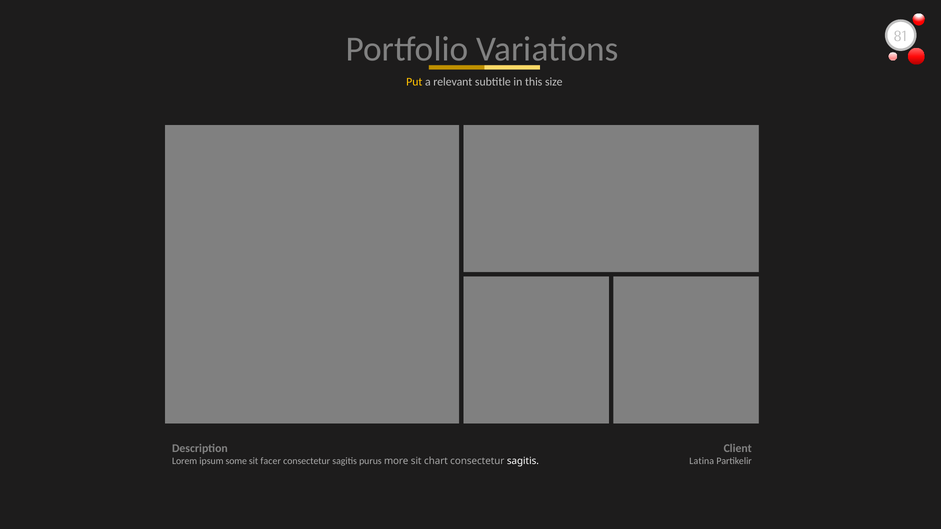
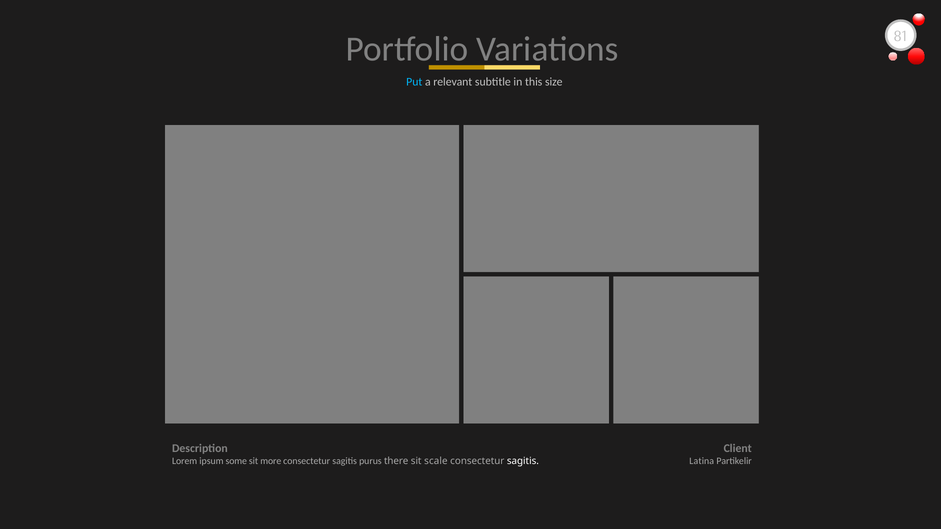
Put colour: yellow -> light blue (414, 82)
facer: facer -> more (271, 461)
more: more -> there (396, 461)
chart: chart -> scale (436, 461)
